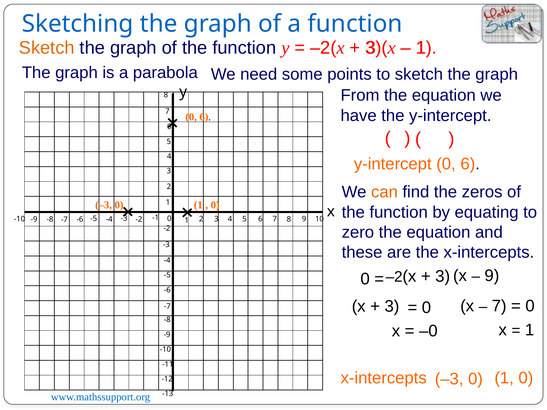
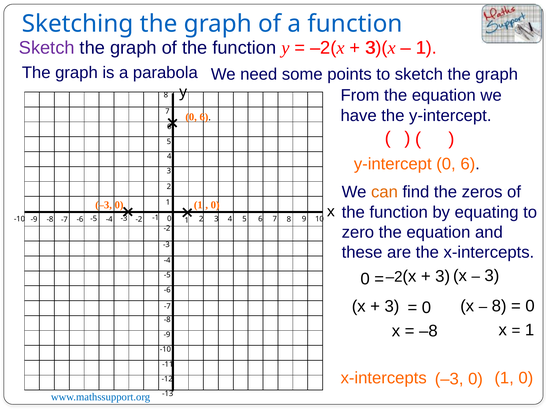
Sketch colour: orange -> purple (47, 48)
9: 9 -> 3 (492, 276)
7: 7 -> 8 (499, 306)
–0: –0 -> –8 (428, 331)
